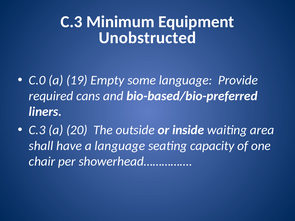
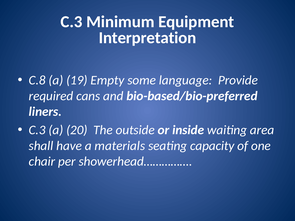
Unobstructed: Unobstructed -> Interpretation (147, 38)
C.0: C.0 -> C.8 (37, 80)
a language: language -> materials (120, 146)
